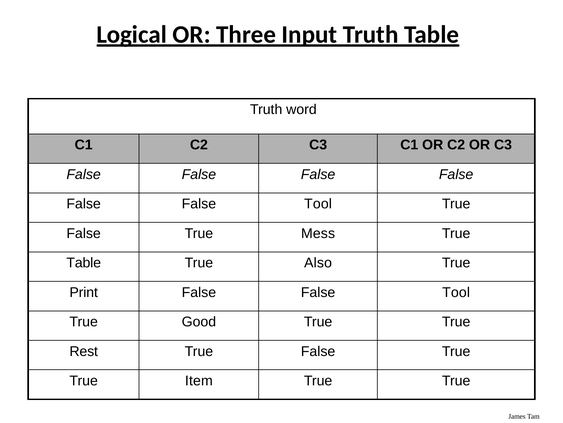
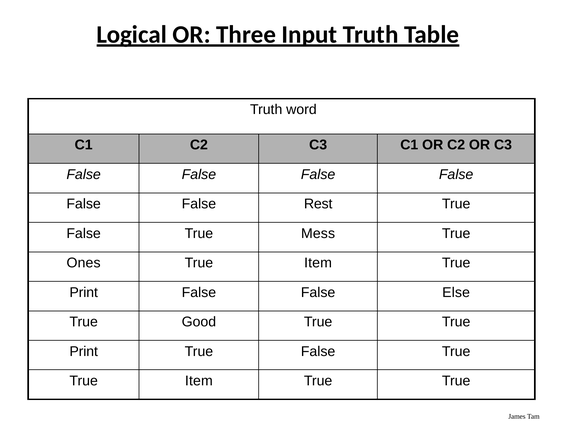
Tool: Tool -> Rest (318, 204)
Table: Table -> Ones (84, 262)
Also: Also -> Item (318, 262)
Tool: Tool -> Else (456, 292)
Rest: Rest -> Print (84, 351)
